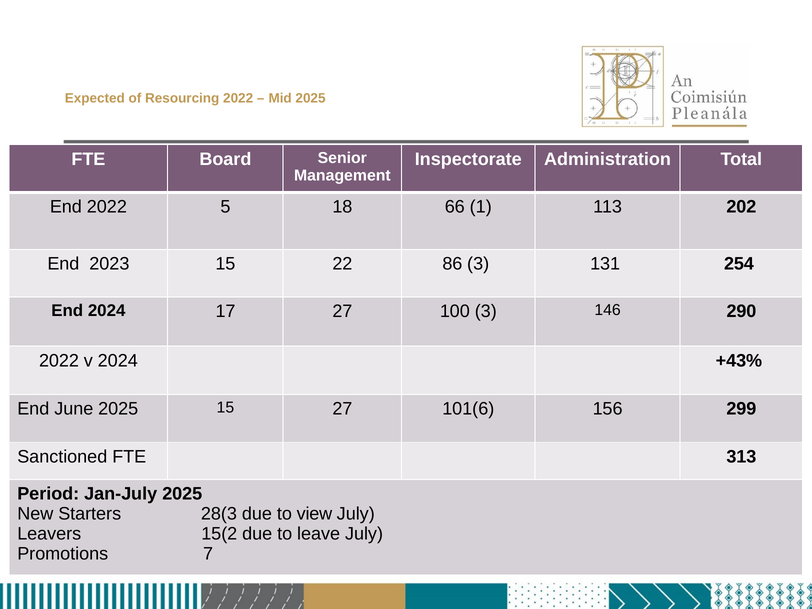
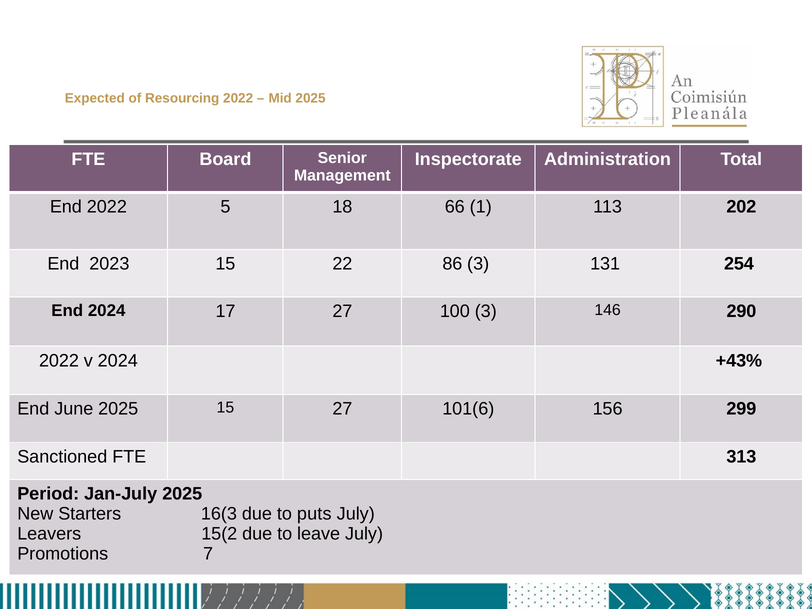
28(3: 28(3 -> 16(3 (219, 514)
view: view -> puts (314, 514)
